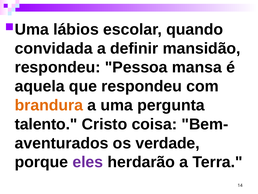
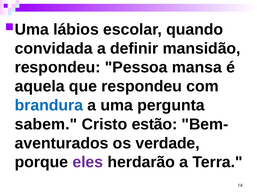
brandura colour: orange -> blue (49, 105)
talento: talento -> sabem (46, 124)
coisa: coisa -> estão (154, 124)
